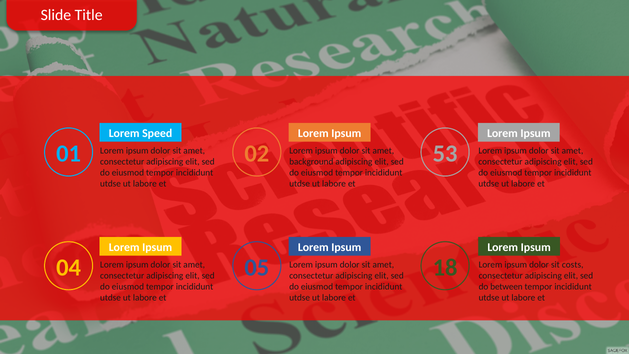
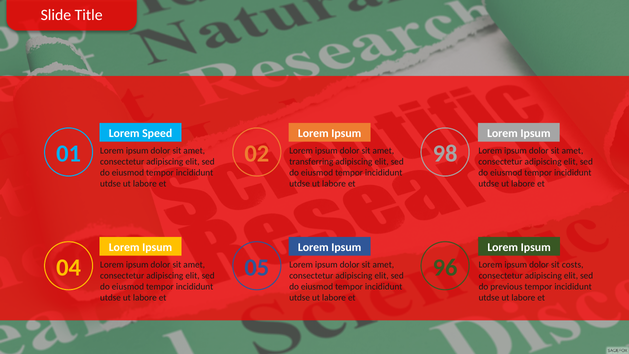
53: 53 -> 98 (445, 154)
background: background -> transferring (311, 161)
18: 18 -> 96 (445, 267)
between: between -> previous (506, 286)
